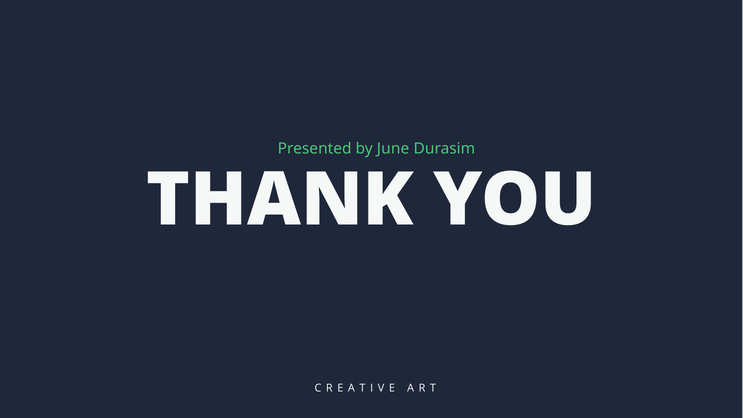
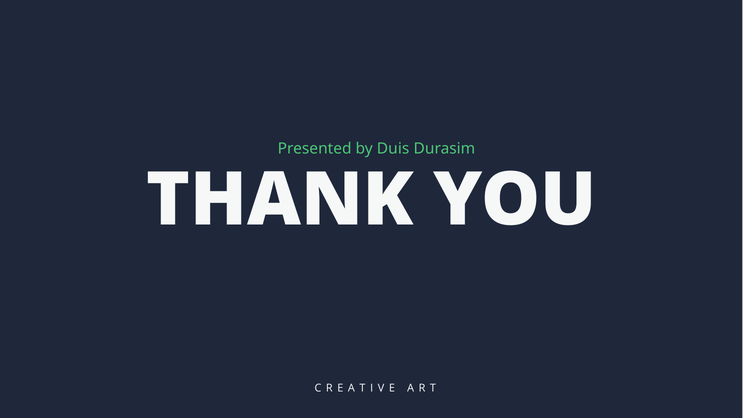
June: June -> Duis (393, 149)
